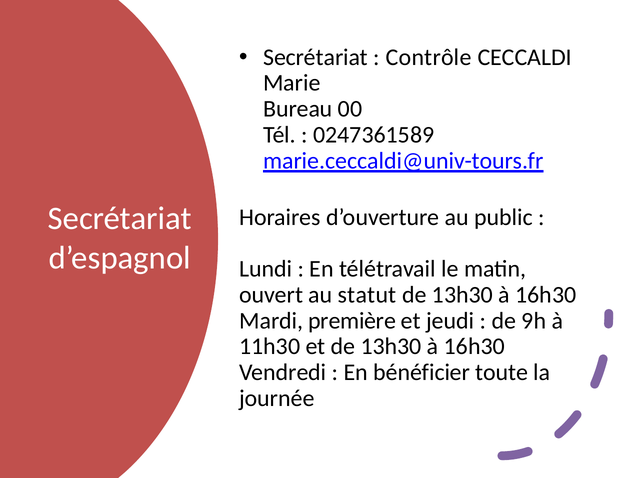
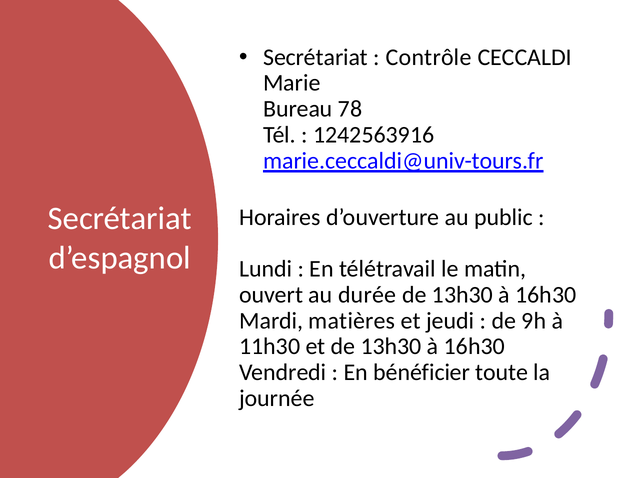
00: 00 -> 78 (350, 109)
0247361589: 0247361589 -> 1242563916 (374, 135)
statut: statut -> durée (367, 295)
première: première -> matières (352, 321)
